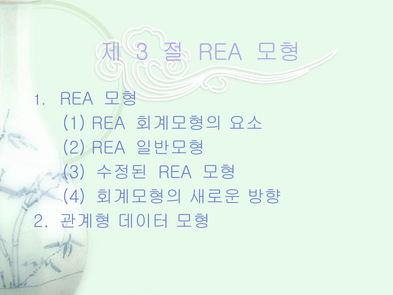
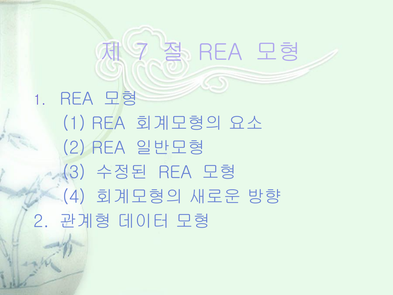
3: 3 -> 7 (142, 52)
